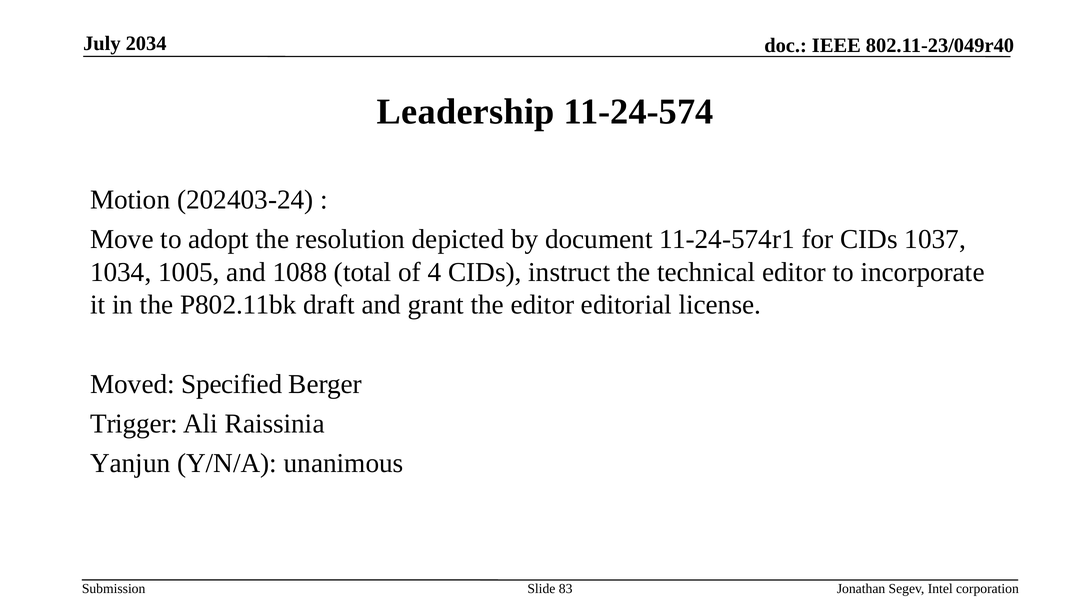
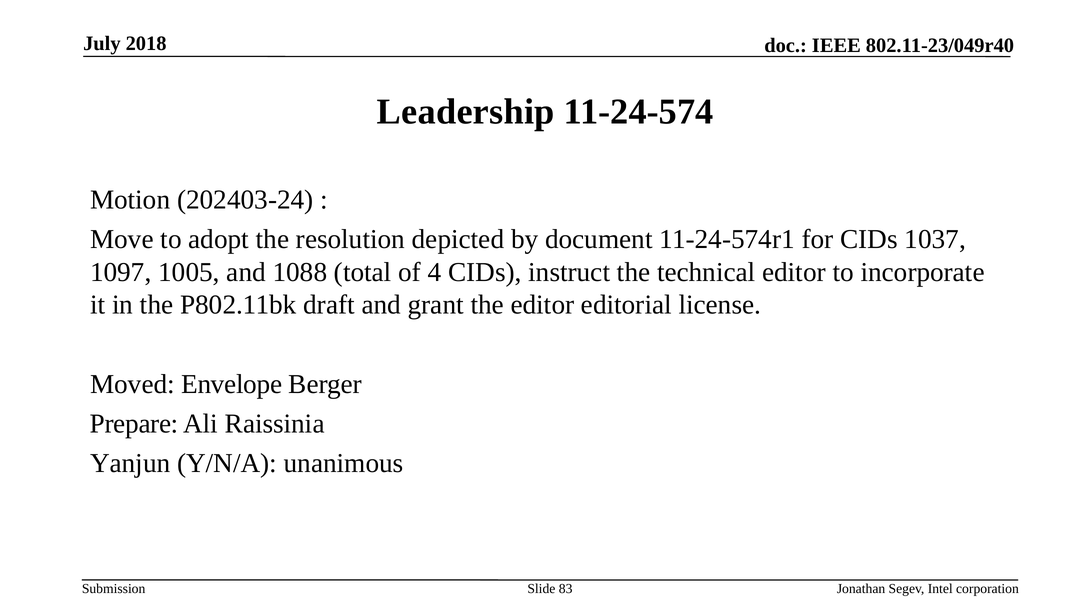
2034: 2034 -> 2018 (146, 43)
1034: 1034 -> 1097 (121, 272)
Specified: Specified -> Envelope (232, 384)
Trigger: Trigger -> Prepare (134, 423)
